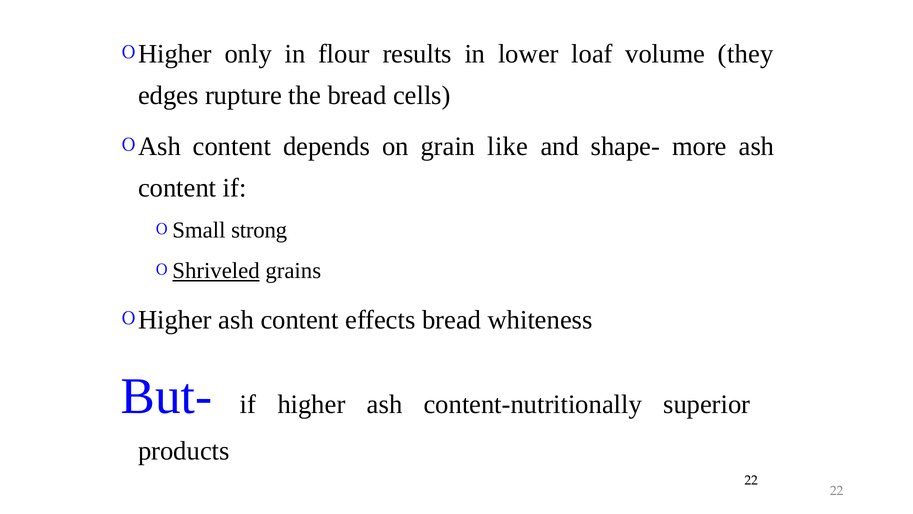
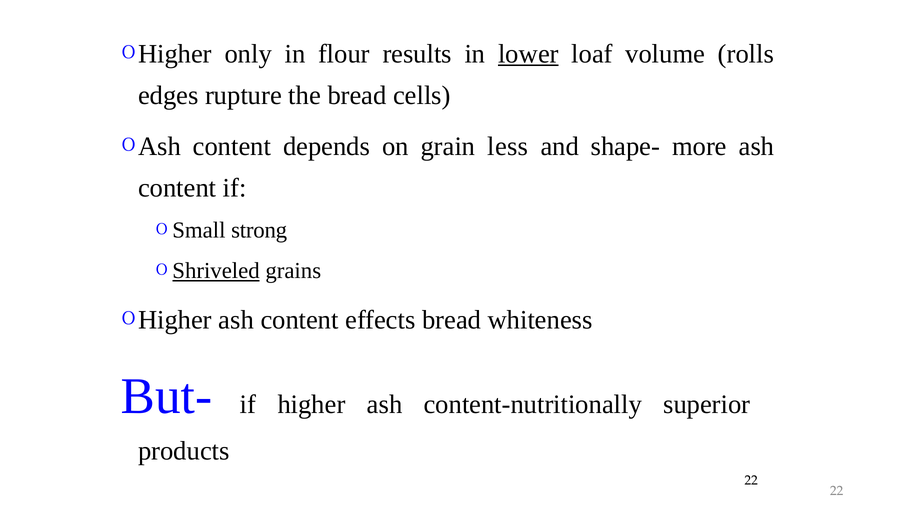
lower underline: none -> present (528, 54)
they: they -> rolls (746, 54)
like: like -> less (508, 146)
